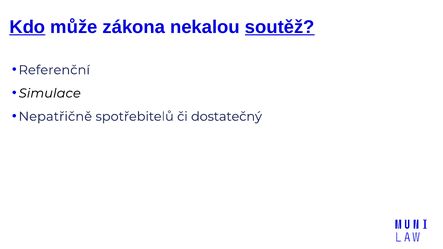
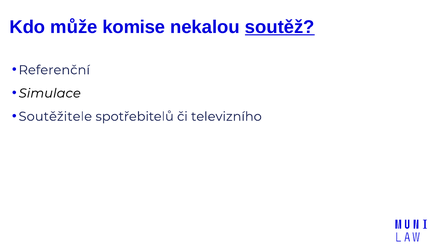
Kdo underline: present -> none (27, 27)
zákona: zákona -> komise (134, 27)
Nepatřičně: Nepatřičně -> Soutěžitele (55, 117)
dostatečný: dostatečný -> televizního (226, 117)
